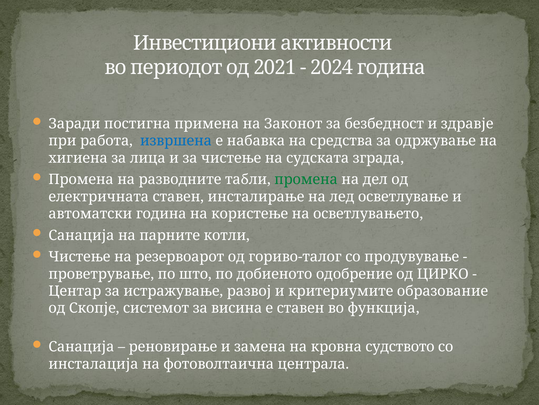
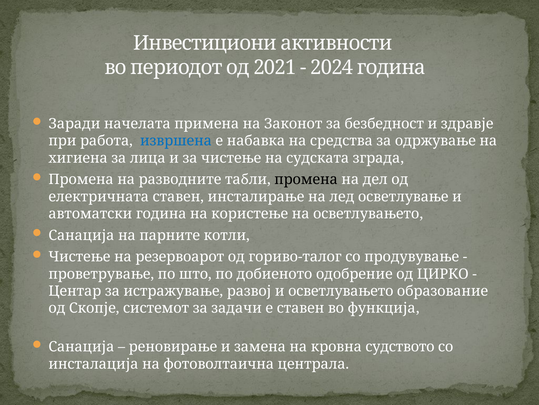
постигна: постигна -> начелата (137, 124)
промена colour: green -> black (306, 179)
и критериумите: критериумите -> осветлувањето (341, 291)
висина: висина -> задачи (237, 308)
